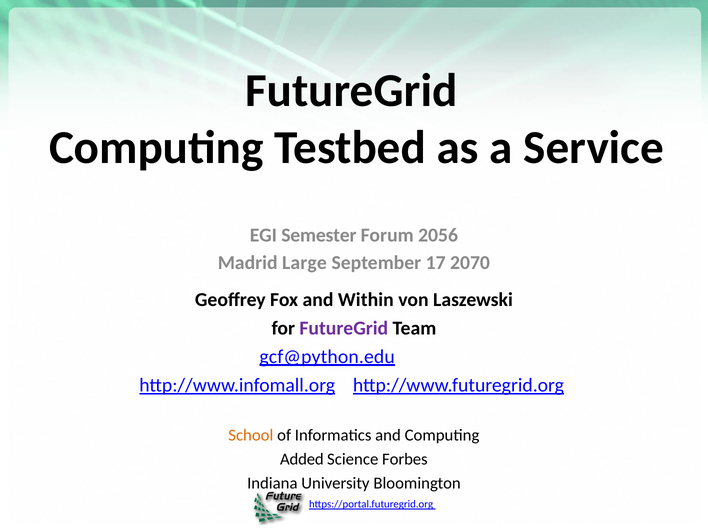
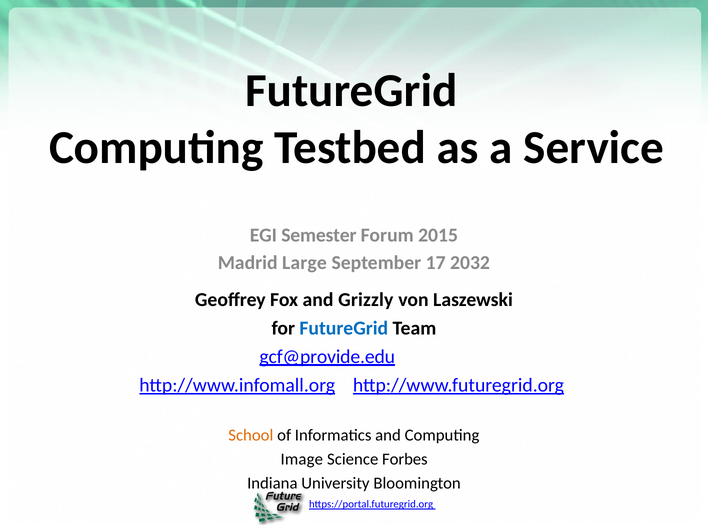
2056: 2056 -> 2015 (438, 235)
2070: 2070 -> 2032 (470, 263)
Within: Within -> Grizzly (366, 300)
FutureGrid colour: purple -> blue (344, 328)
gcf@python.edu: gcf@python.edu -> gcf@provide.edu (327, 357)
Added: Added -> Image (302, 459)
